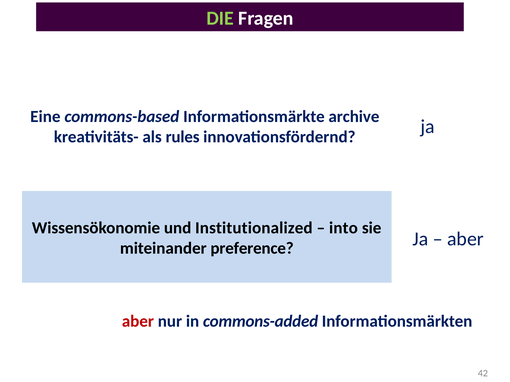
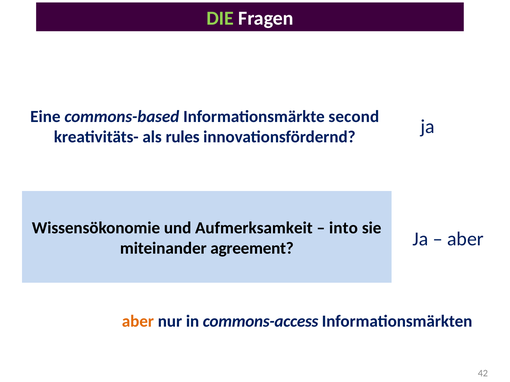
archive: archive -> second (354, 117)
Institutionalized: Institutionalized -> Aufmerksamkeit (254, 228)
preference: preference -> agreement (252, 249)
aber colour: red -> orange (138, 322)
commons-added: commons-added -> commons-access (261, 322)
